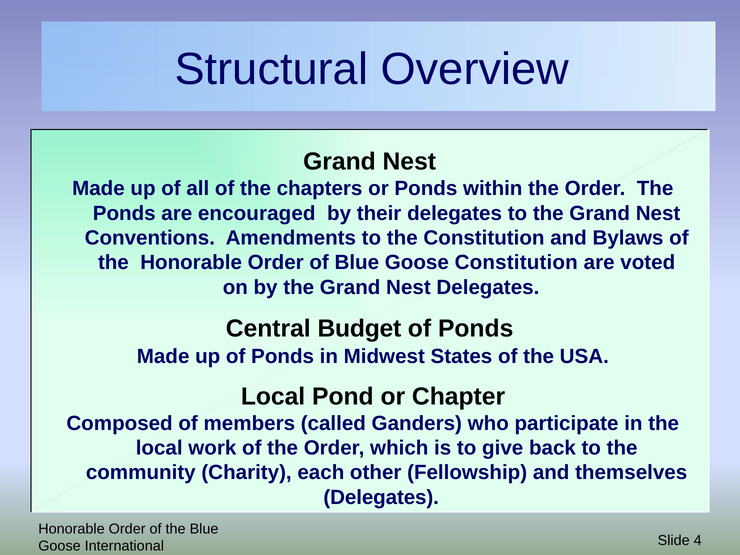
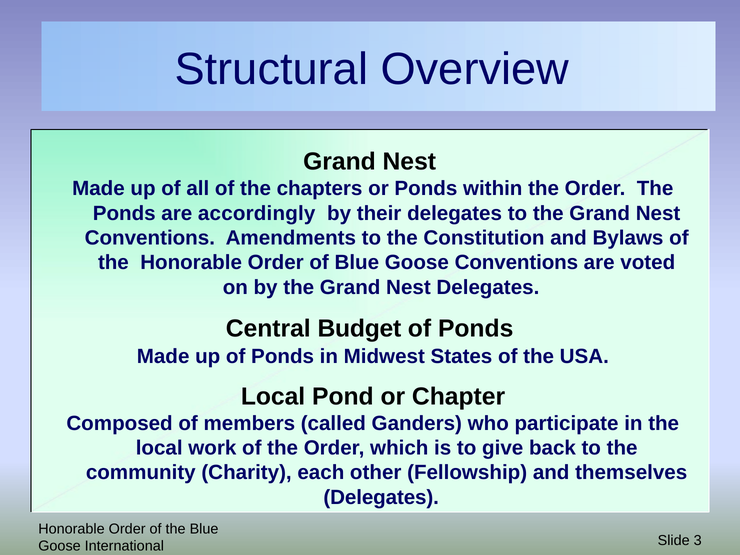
encouraged: encouraged -> accordingly (257, 213)
Goose Constitution: Constitution -> Conventions (516, 263)
4: 4 -> 3 (698, 541)
